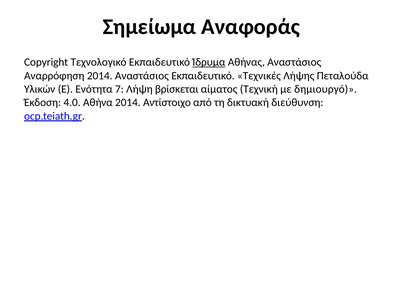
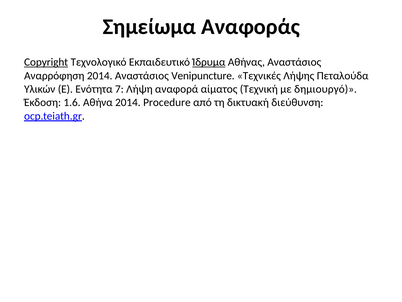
Copyright underline: none -> present (46, 62)
Αναστάσιος Εκπαιδευτικό: Εκπαιδευτικό -> Venipuncture (203, 76)
βρίσκεται: βρίσκεται -> αναφορά (177, 89)
4.0: 4.0 -> 1.6 (72, 102)
Αντίστοιχο: Αντίστοιχο -> Procedure (167, 102)
